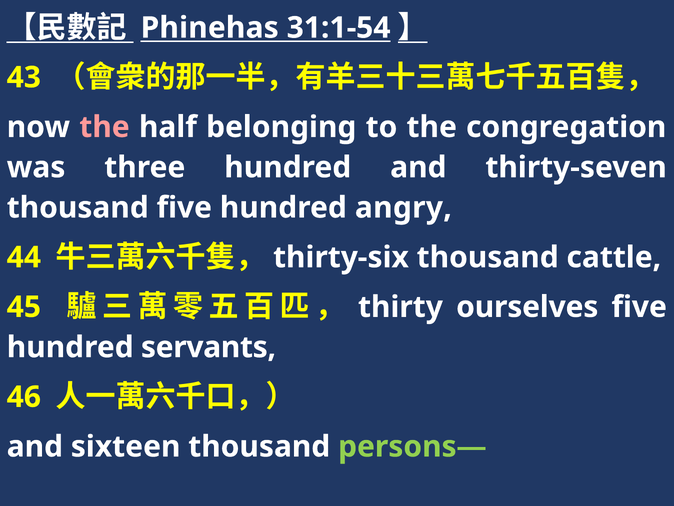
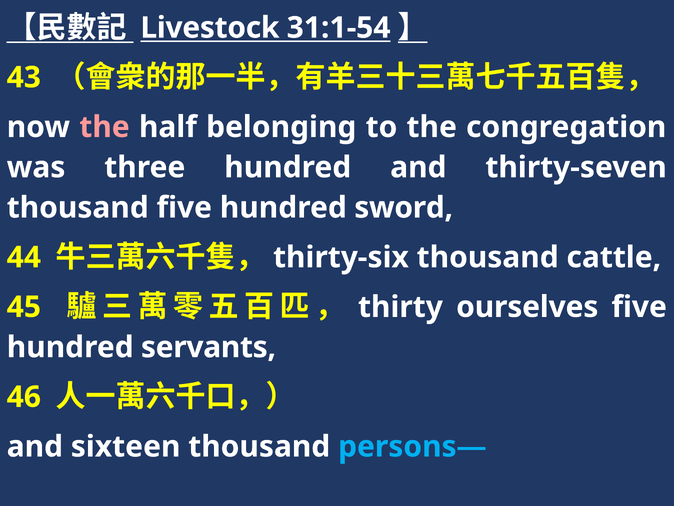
Phinehas: Phinehas -> Livestock (210, 28)
angry: angry -> sword (404, 207)
persons— colour: light green -> light blue (412, 446)
